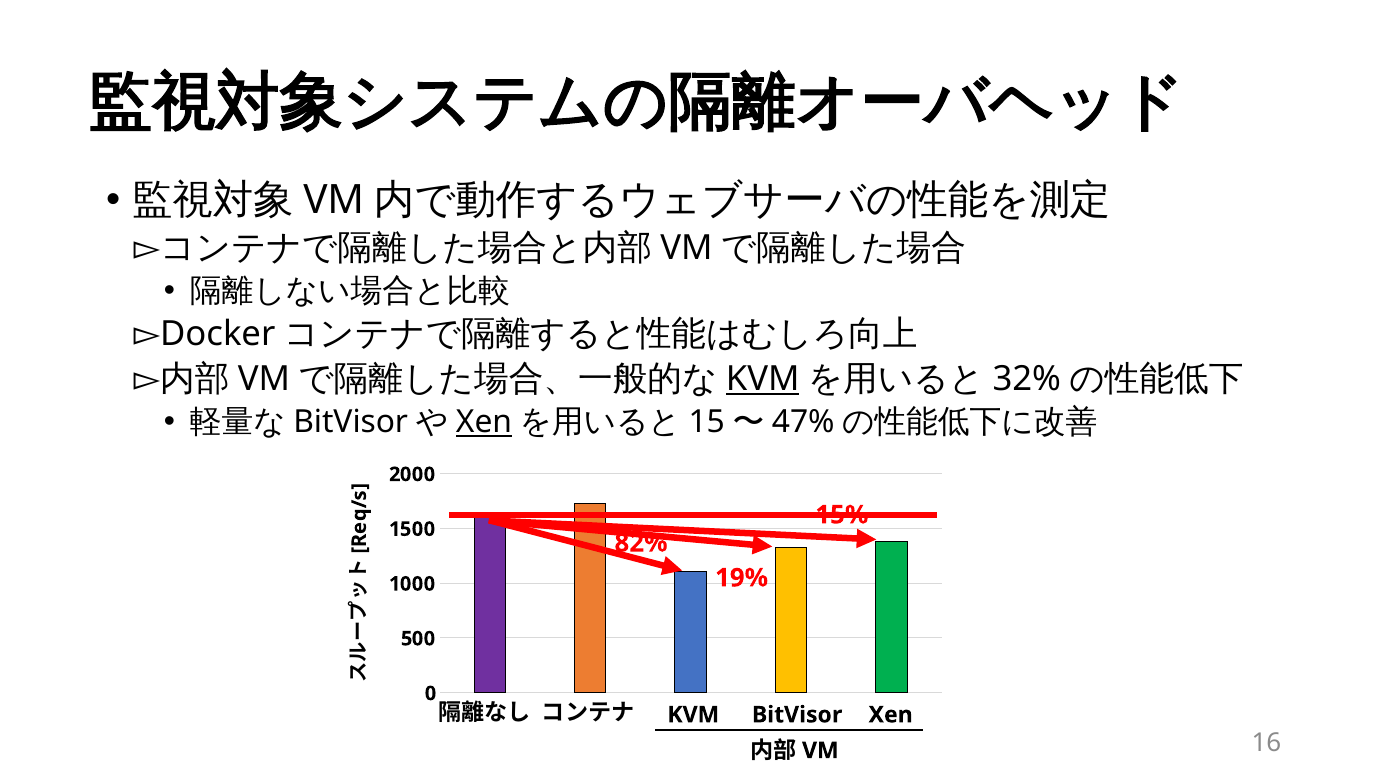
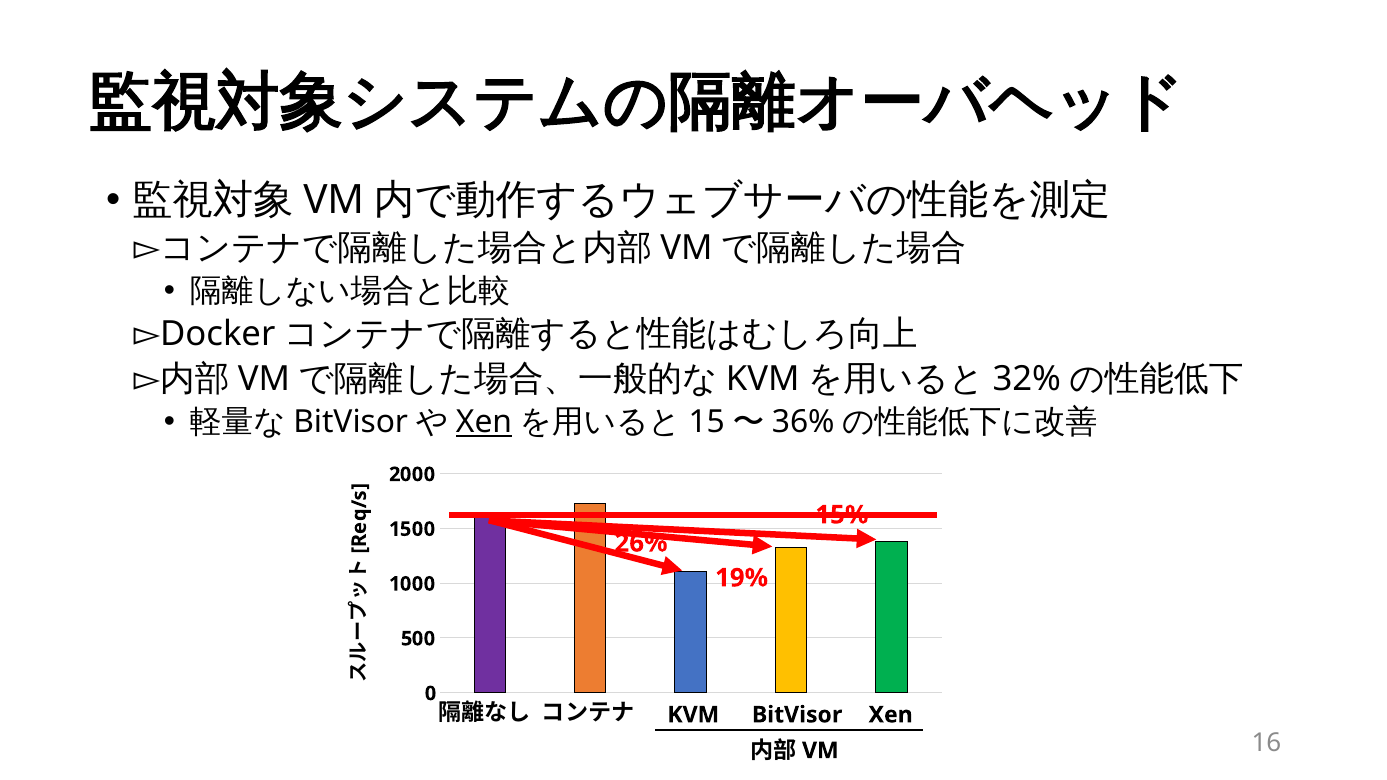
KVM underline: present -> none (763, 379)
47%: 47% -> 36% (803, 422)
82%: 82% -> 26% (641, 543)
